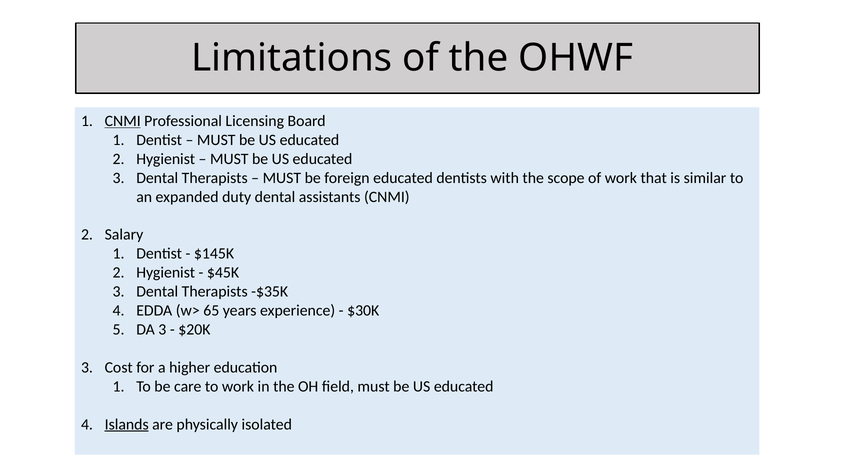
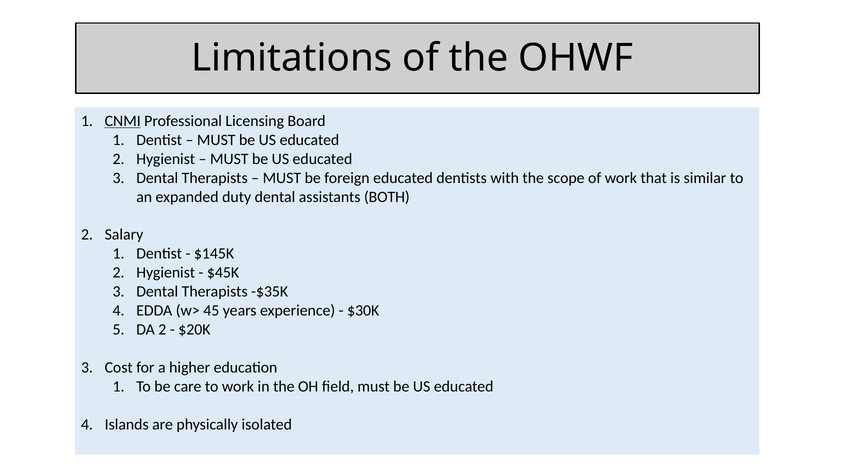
assistants CNMI: CNMI -> BOTH (387, 197)
65: 65 -> 45 (211, 310)
DA 3: 3 -> 2 (162, 329)
Islands underline: present -> none (127, 424)
